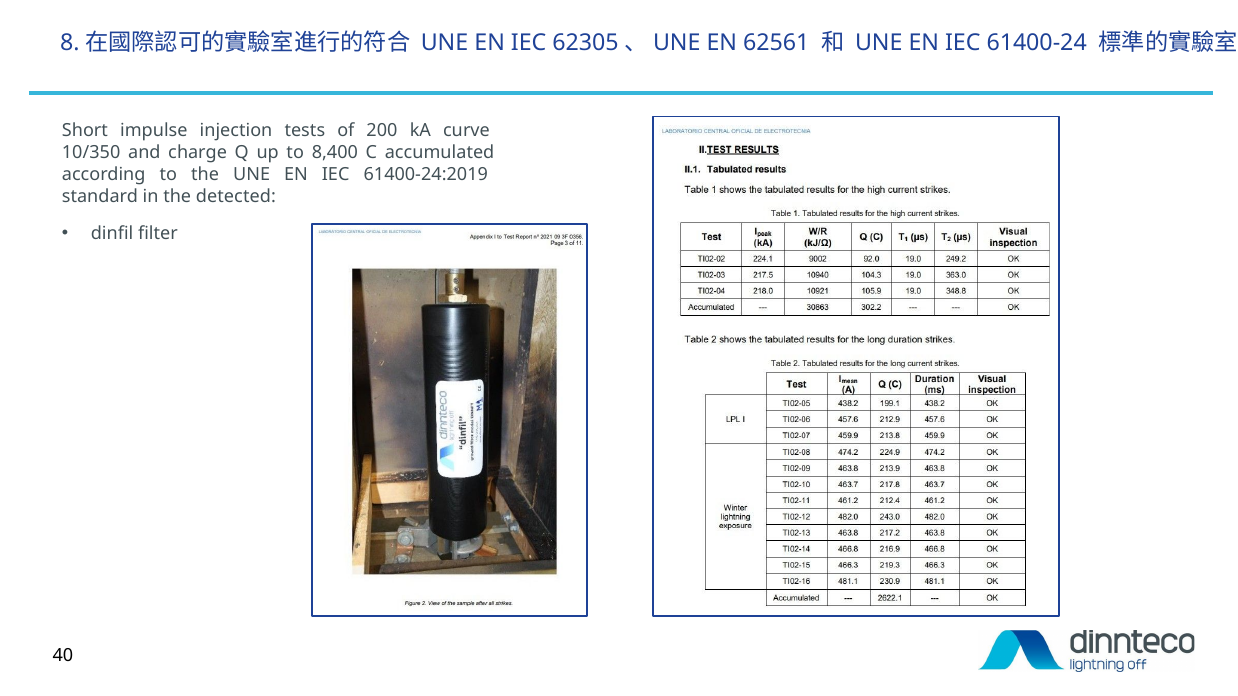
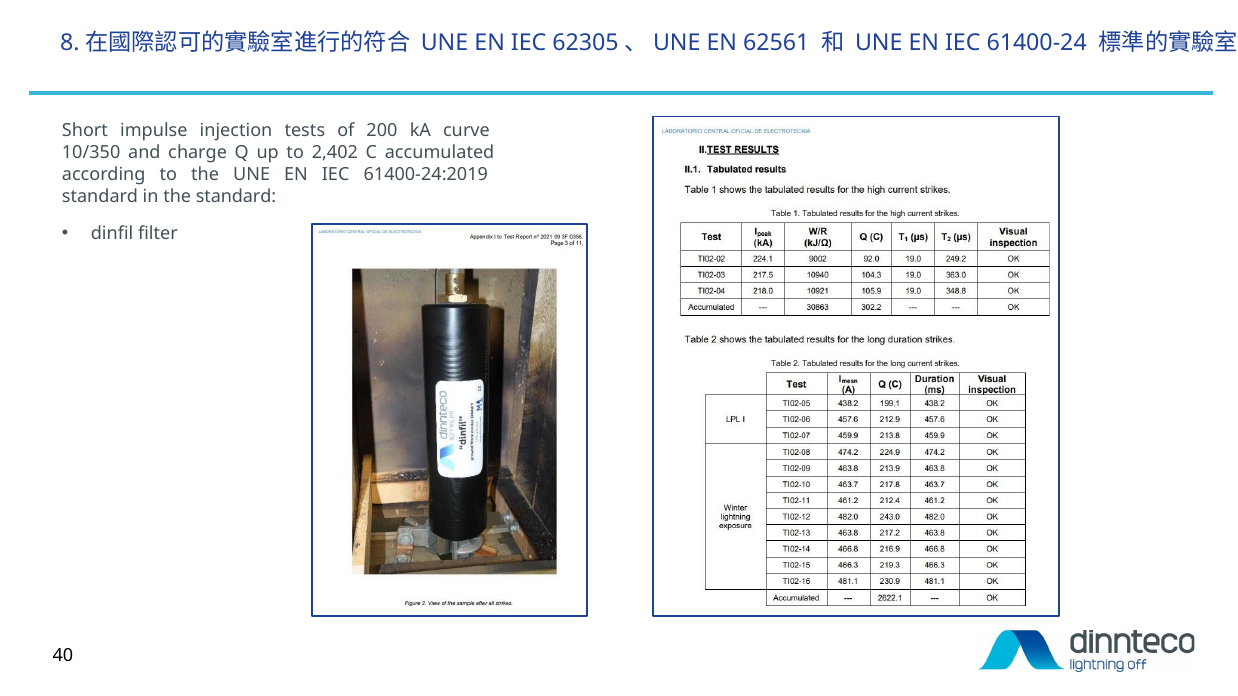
8,400: 8,400 -> 2,402 (335, 153)
the detected: detected -> standard (236, 196)
